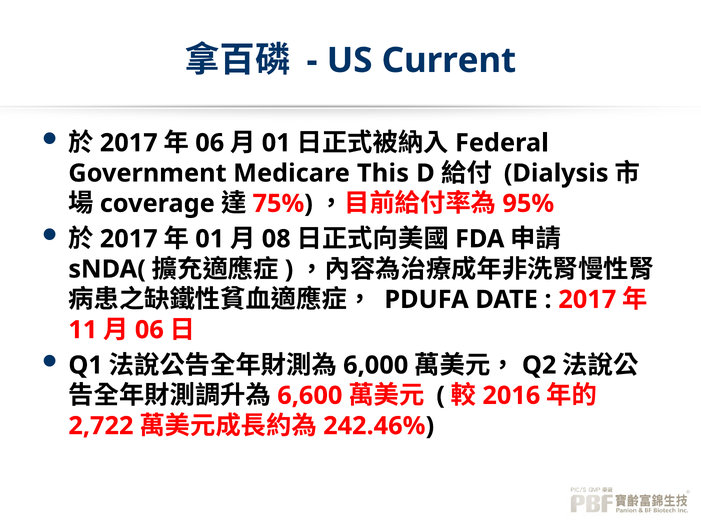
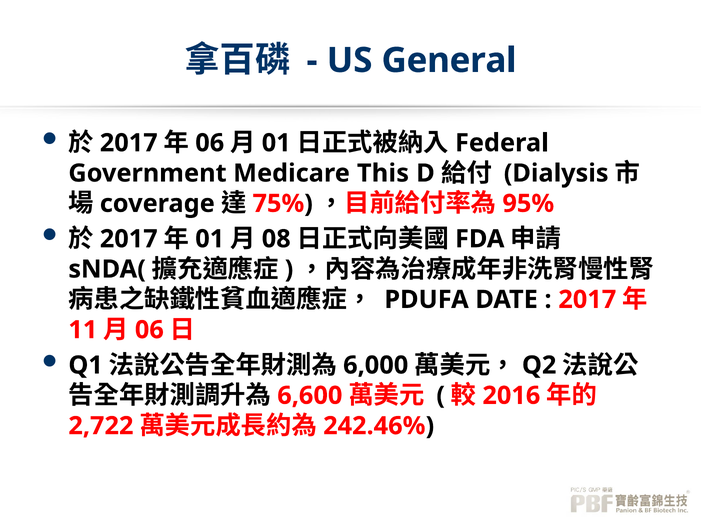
Current: Current -> General (449, 61)
